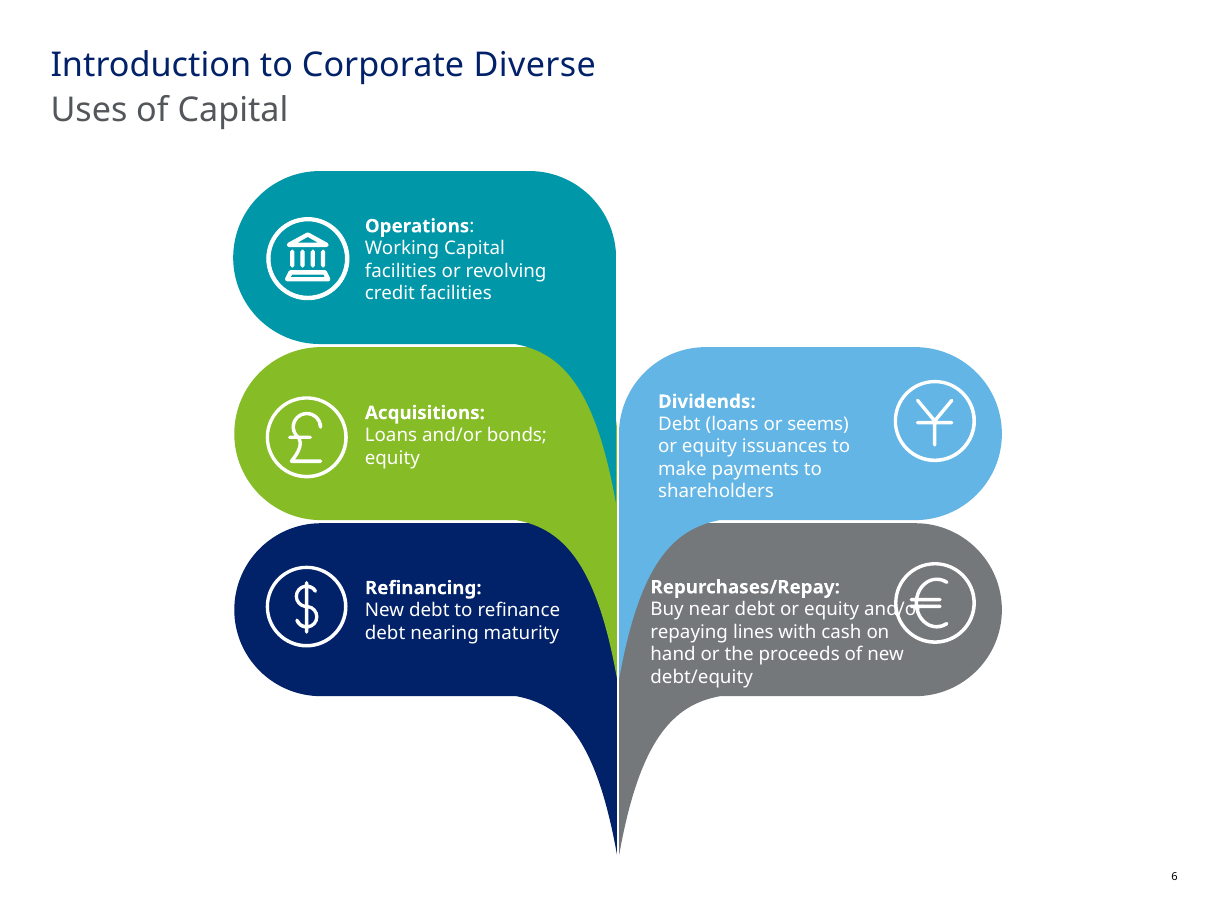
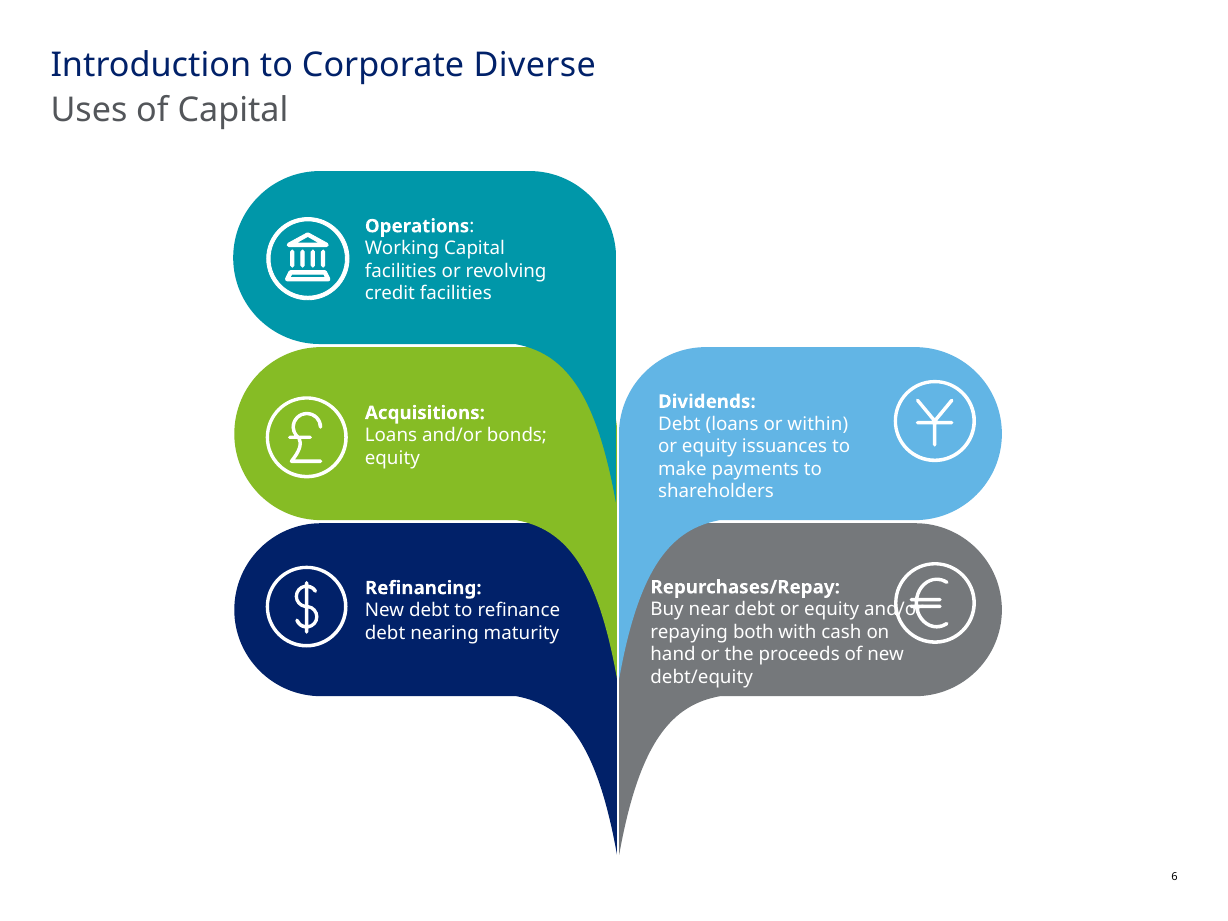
seems: seems -> within (818, 424)
lines: lines -> both (753, 632)
